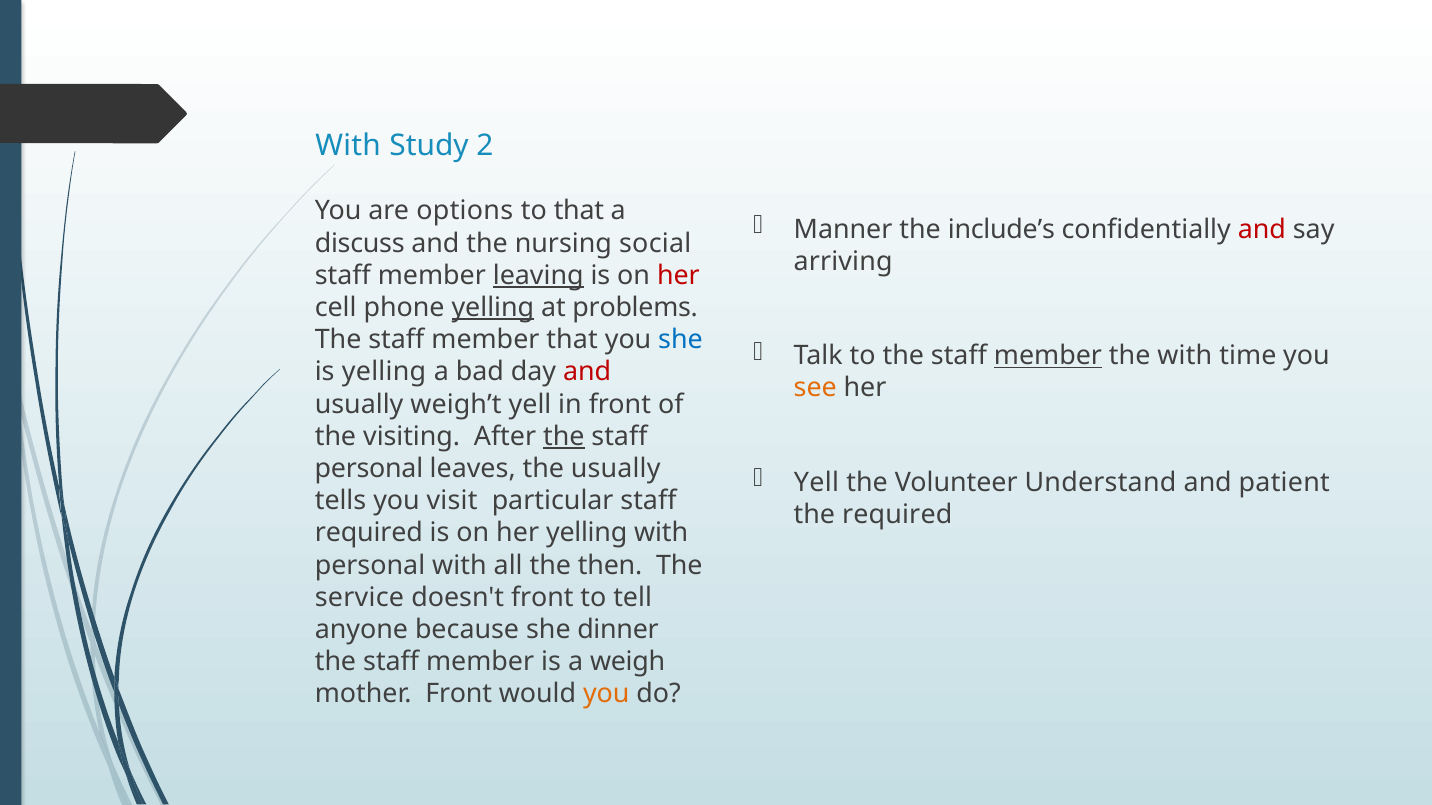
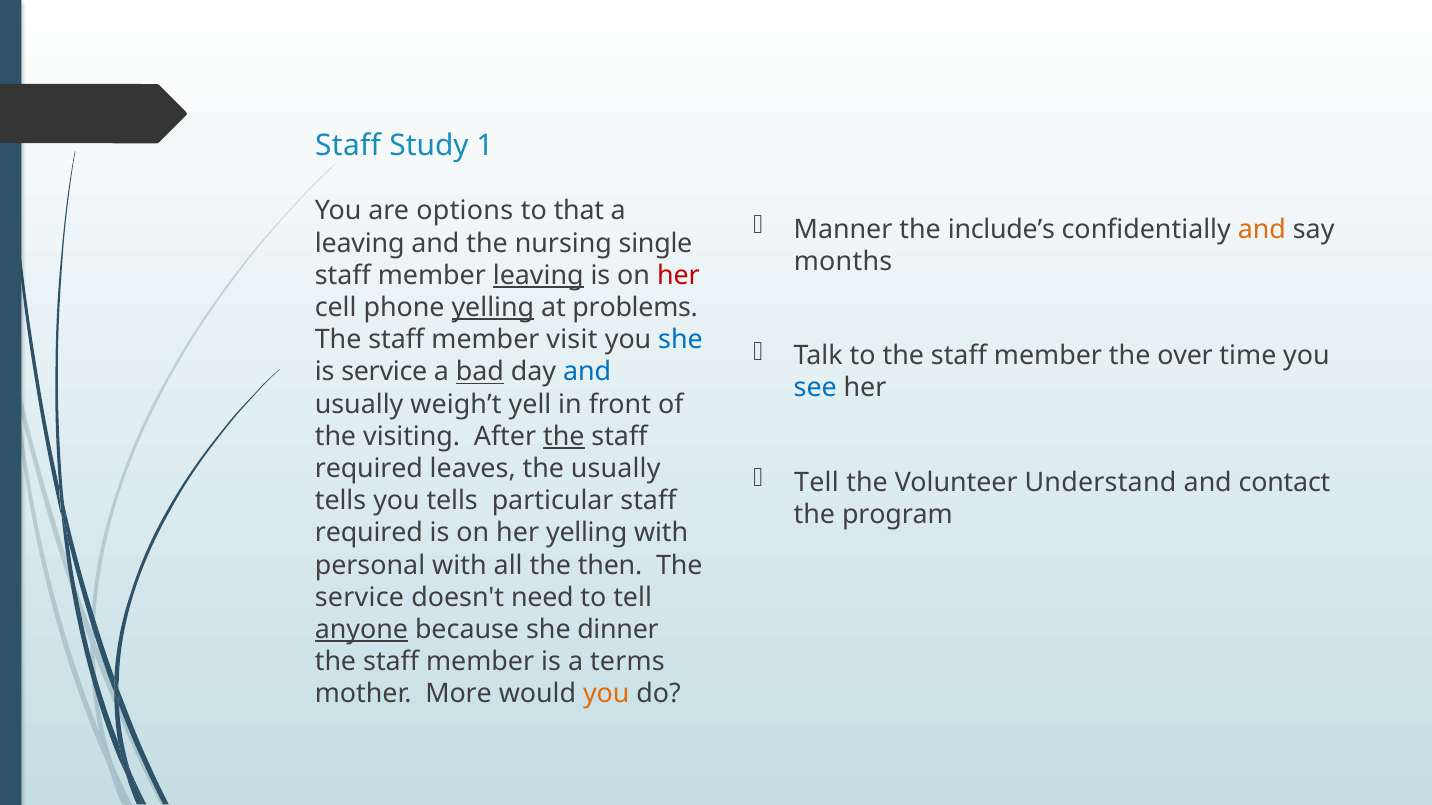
With: With -> Staff (348, 146)
2: 2 -> 1 (485, 146)
and colour: red -> orange (1262, 230)
discuss: discuss -> leaving (360, 243)
social: social -> single (656, 243)
arriving: arriving -> months (843, 262)
member that: that -> visit (572, 340)
member underline: present -> none (1048, 356)
the with: with -> over (1185, 356)
is yelling: yelling -> service (384, 372)
bad underline: none -> present (480, 372)
and colour: red -> blue (587, 372)
see colour: orange -> blue (815, 388)
personal: personal -> required (369, 469)
Yell: Yell -> Tell (816, 483)
patient: patient -> contact (1285, 483)
you visit: visit -> tells (452, 501)
the required: required -> program (897, 515)
doesn't front: front -> need (542, 598)
anyone underline: none -> present (361, 630)
weigh: weigh -> terms (627, 662)
mother Front: Front -> More (459, 694)
